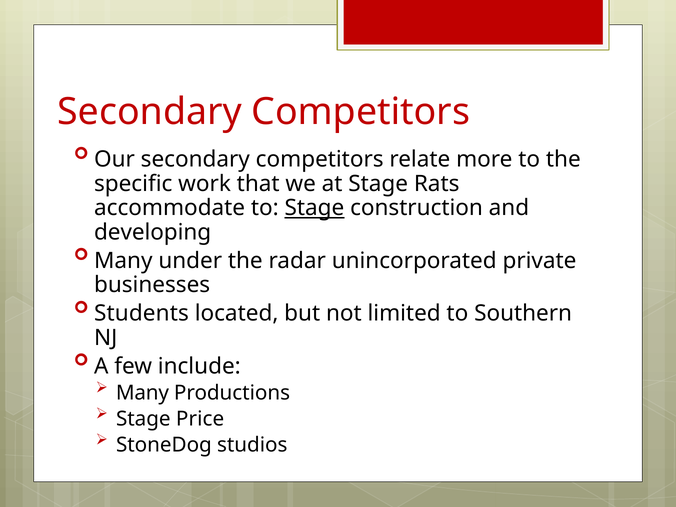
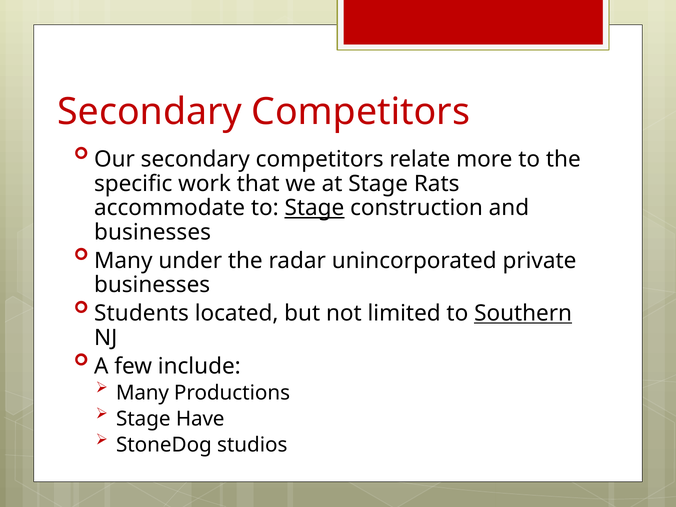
developing: developing -> businesses (153, 232)
Southern underline: none -> present (523, 313)
Price: Price -> Have (200, 419)
